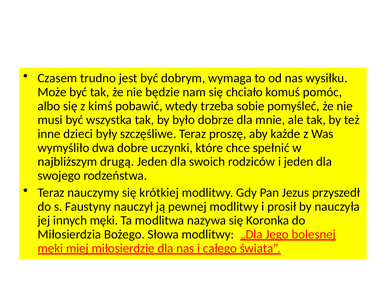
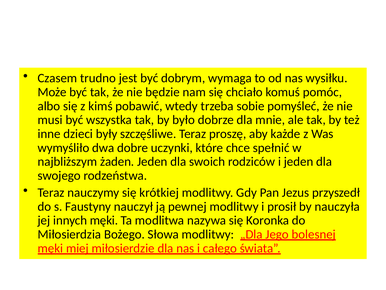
drugą: drugą -> żaden (117, 161)
